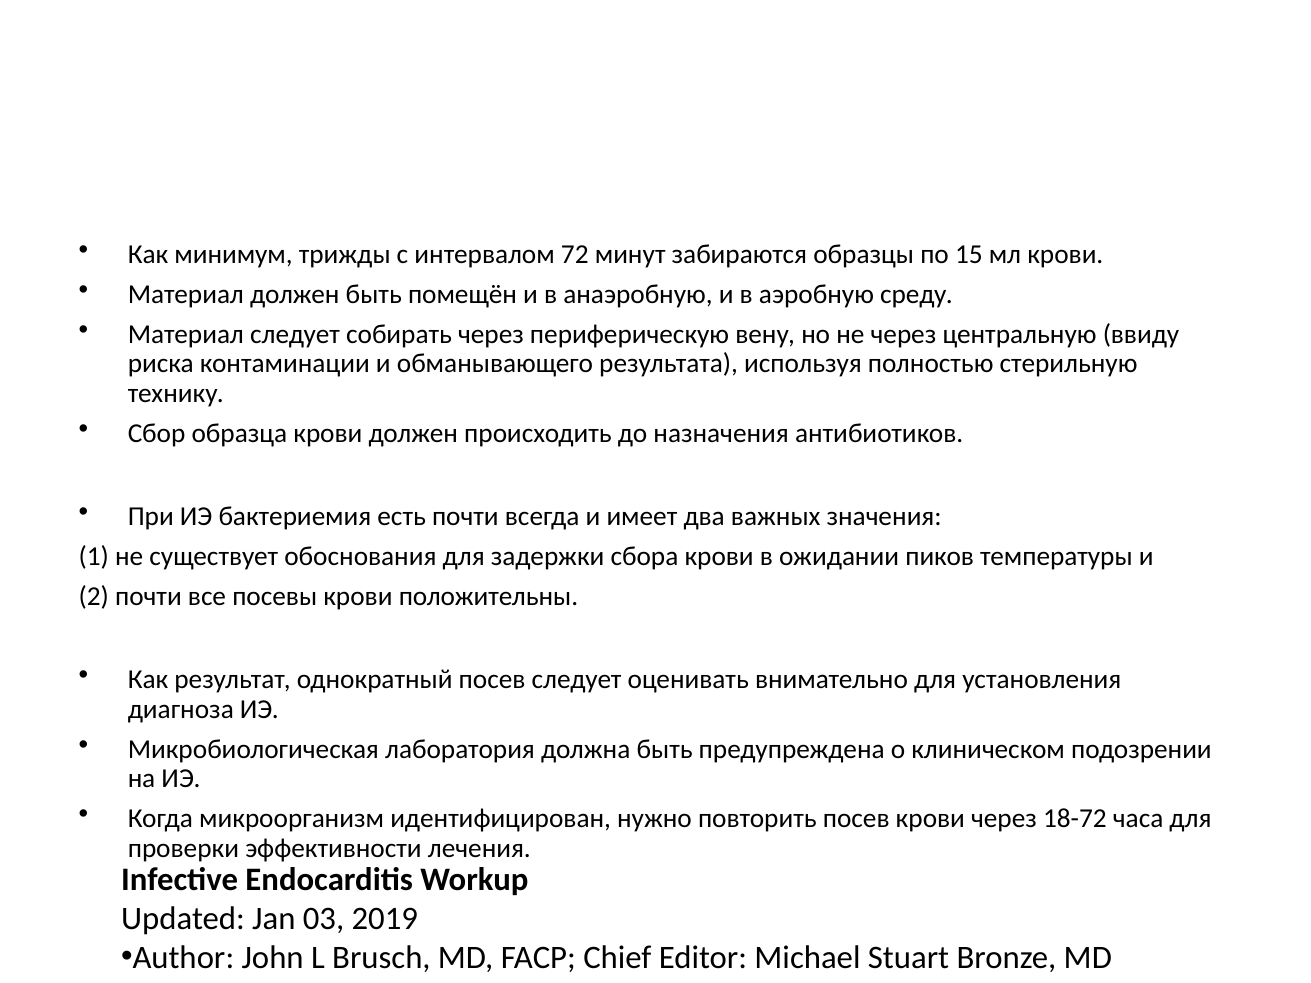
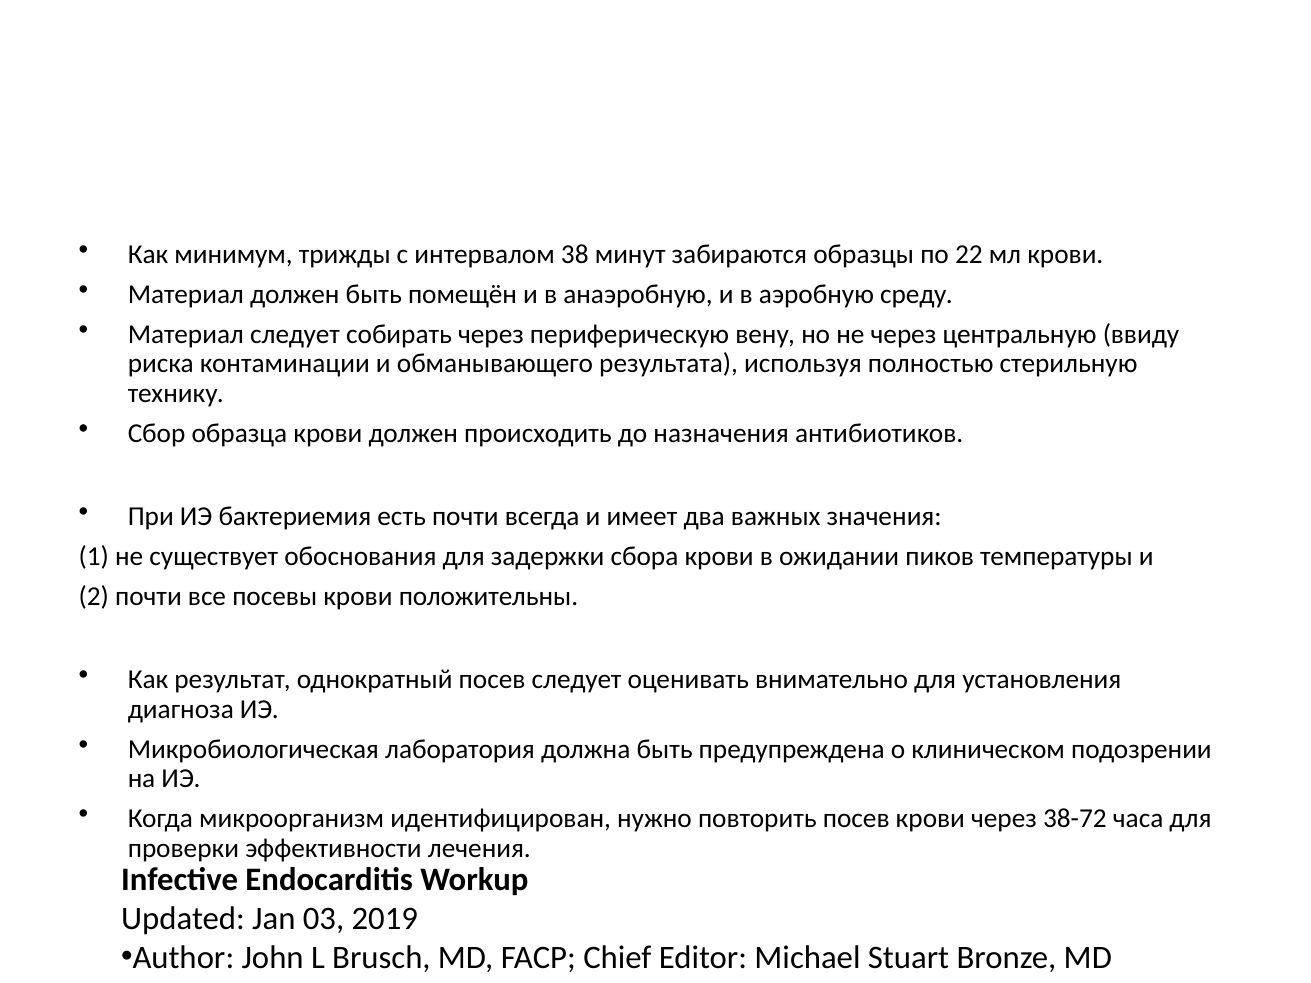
72: 72 -> 38 (575, 254)
15: 15 -> 22 (969, 254)
18-72: 18-72 -> 38-72 (1075, 819)
